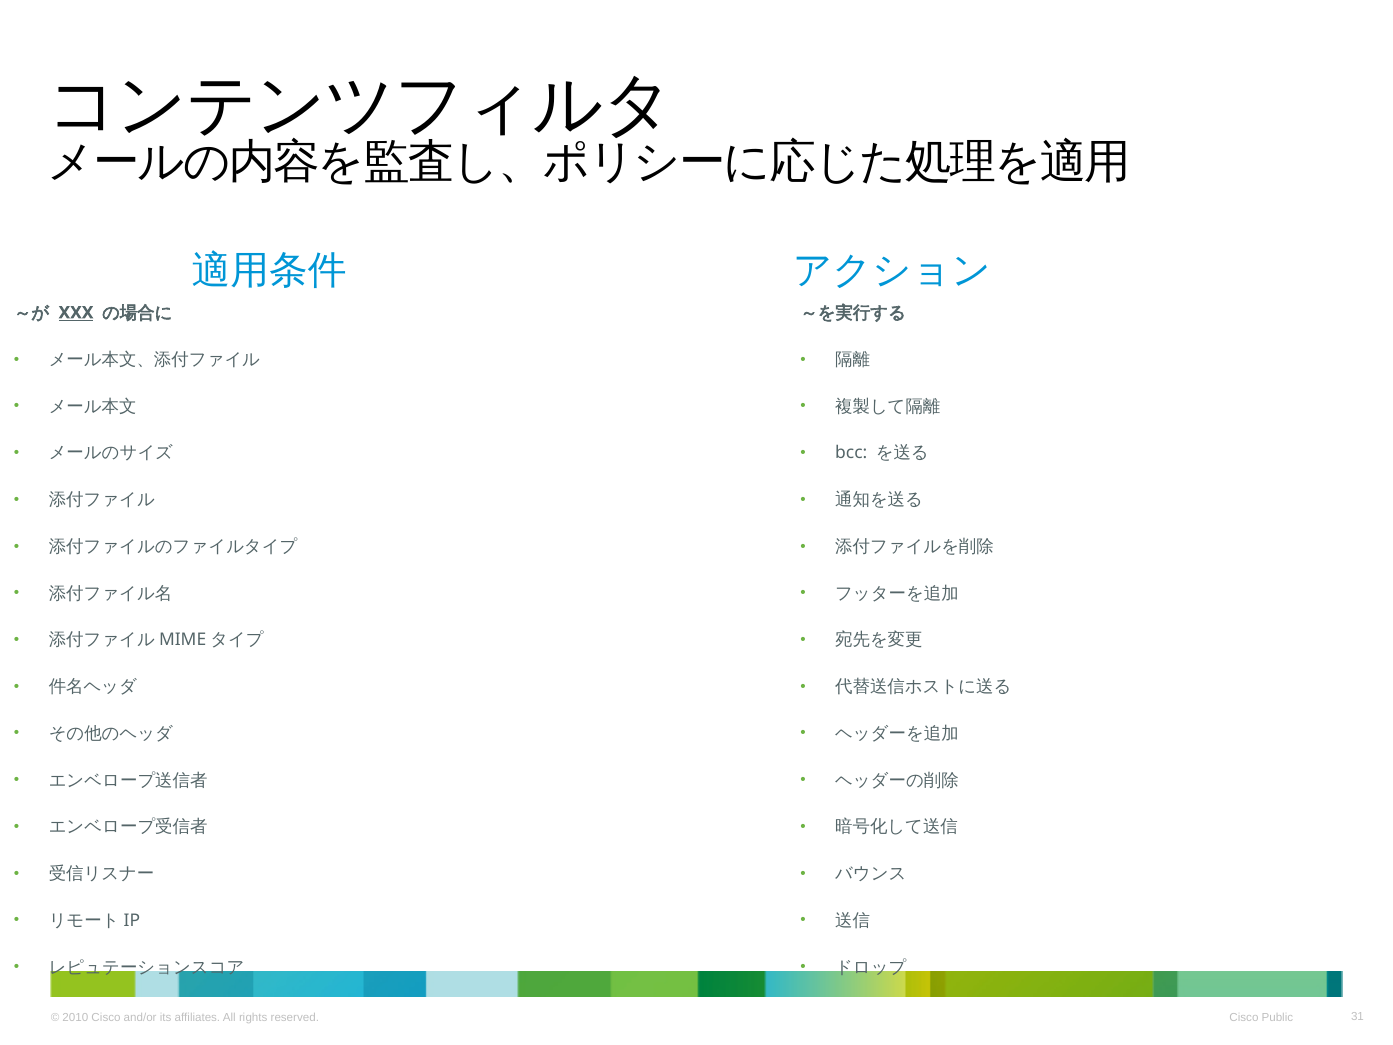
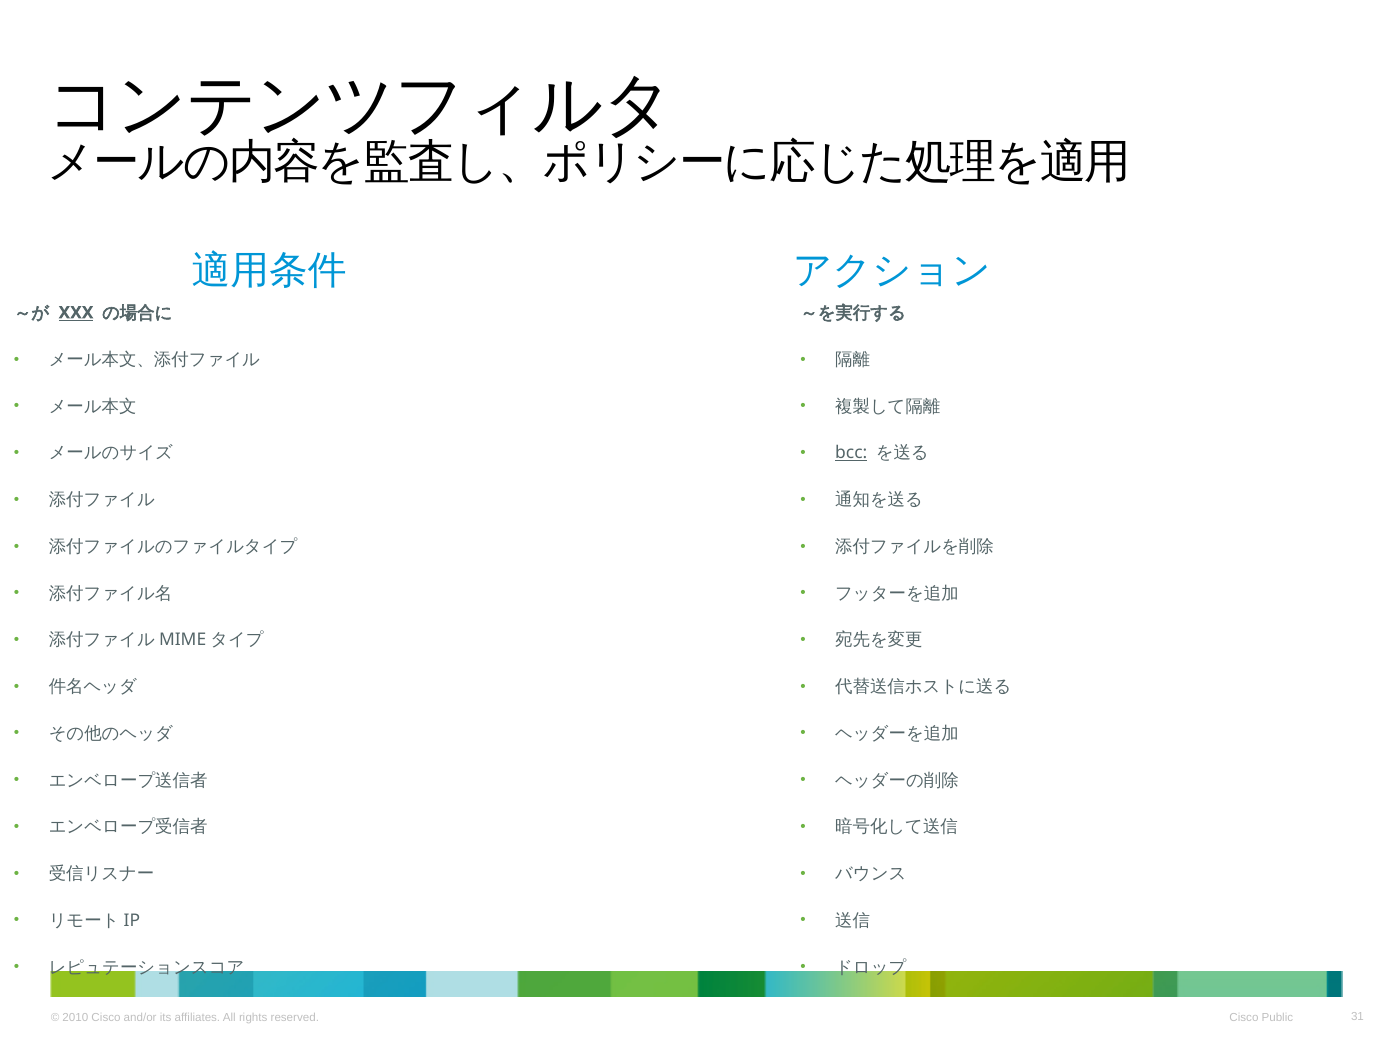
bcc underline: none -> present (851, 453)
